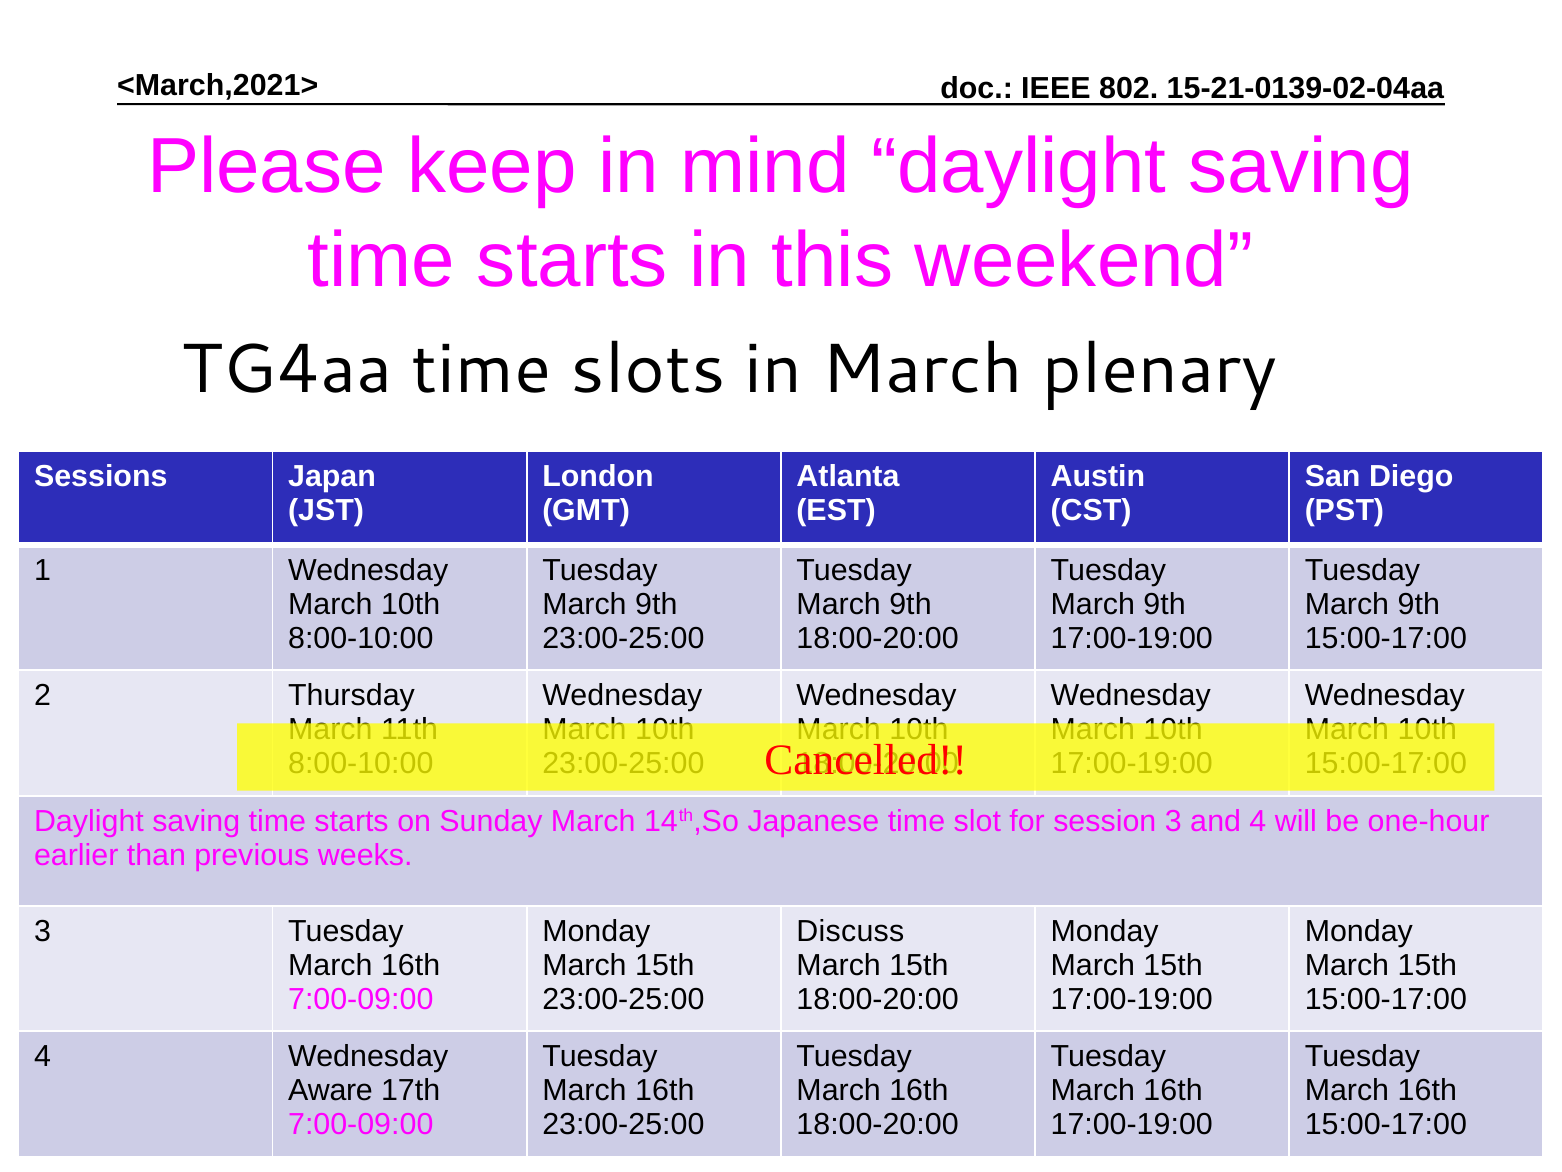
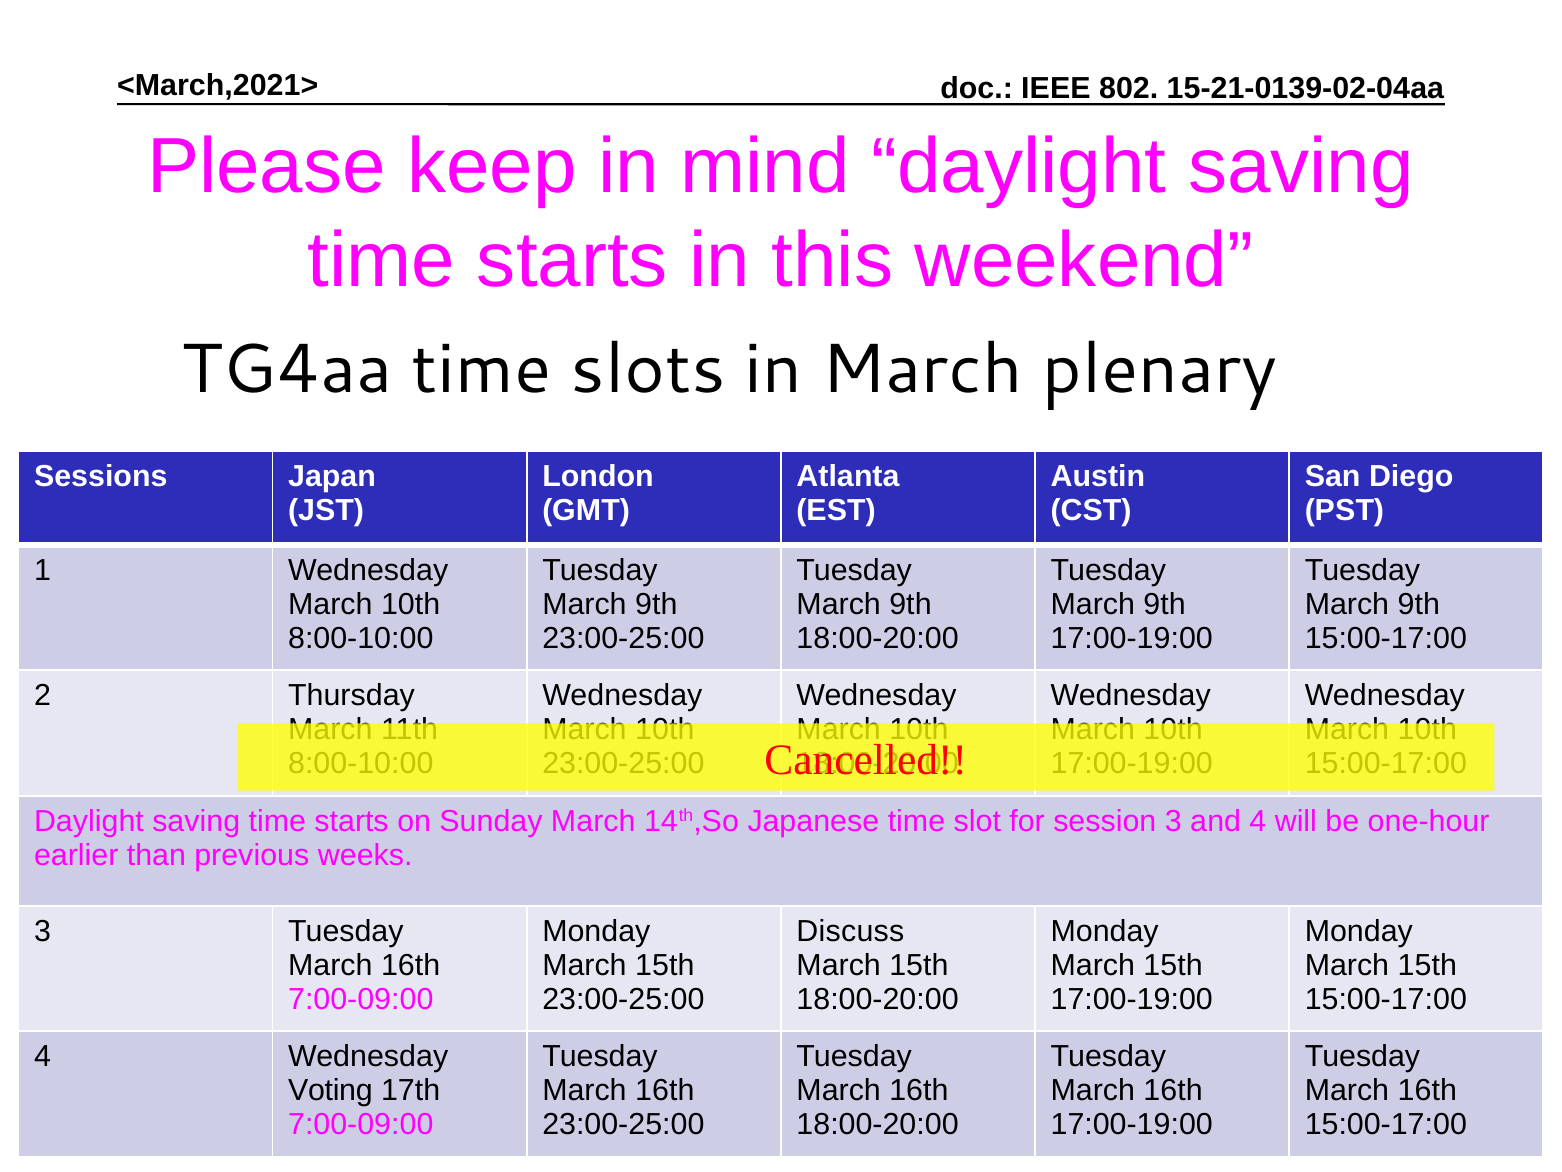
Aware: Aware -> Voting (330, 1090)
